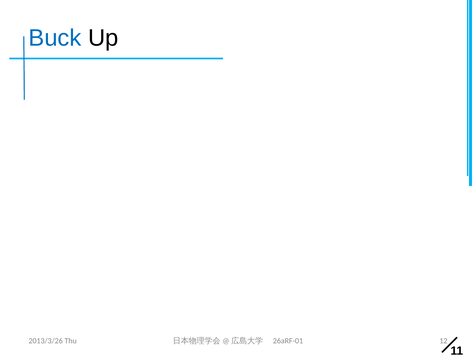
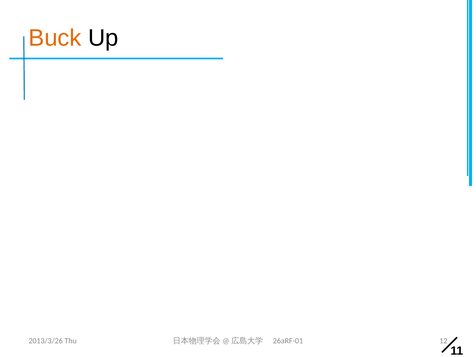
Buck colour: blue -> orange (55, 38)
